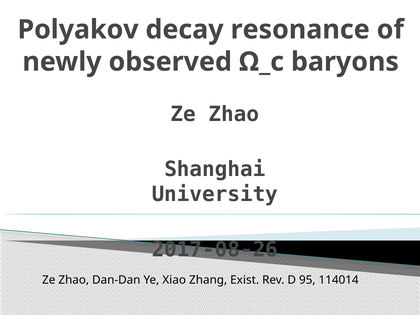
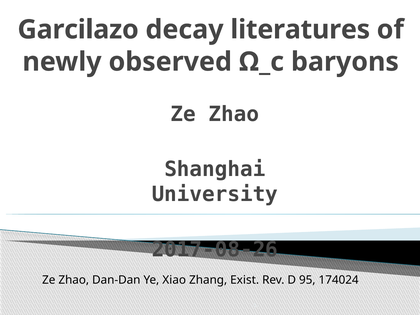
Polyakov: Polyakov -> Garcilazo (78, 30)
resonance: resonance -> literatures (300, 30)
114014: 114014 -> 174024 (339, 280)
